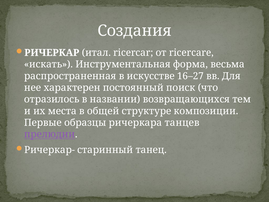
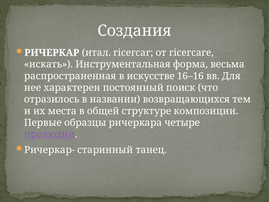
16–27: 16–27 -> 16–16 (190, 76)
танцев: танцев -> четыре (182, 123)
